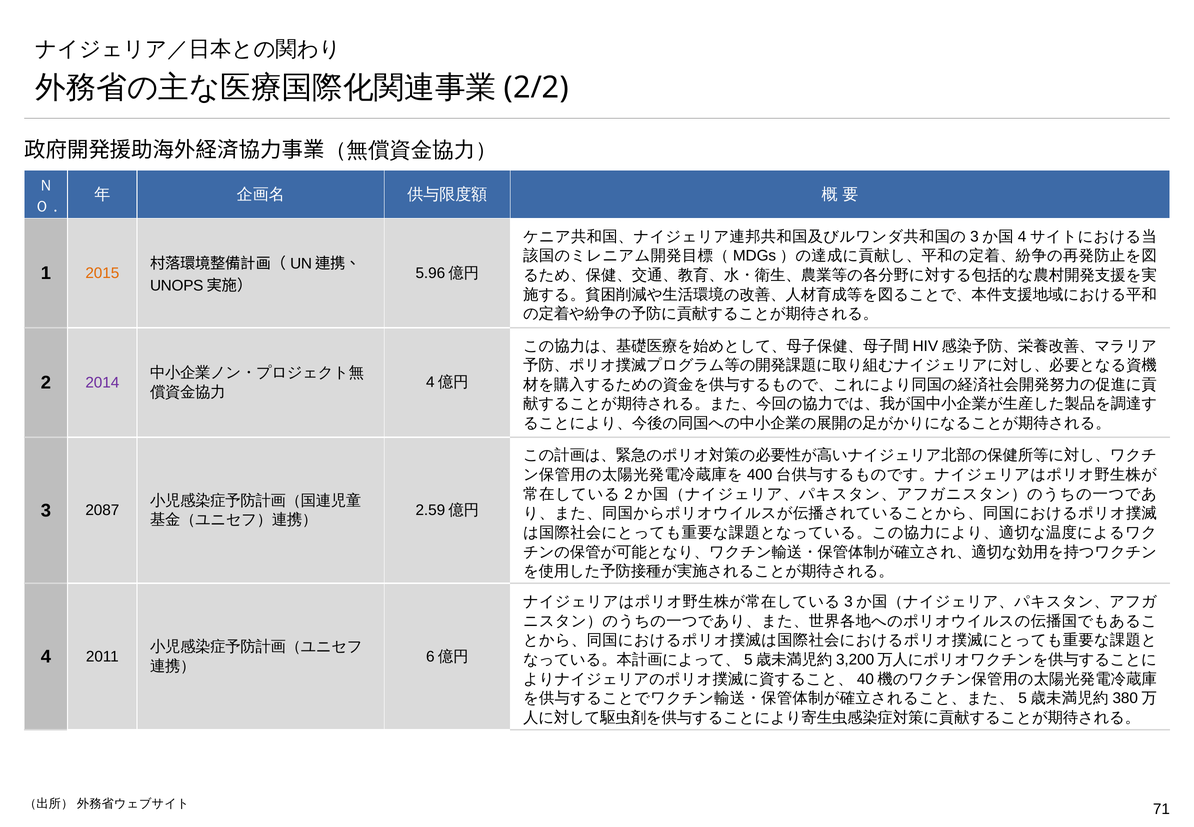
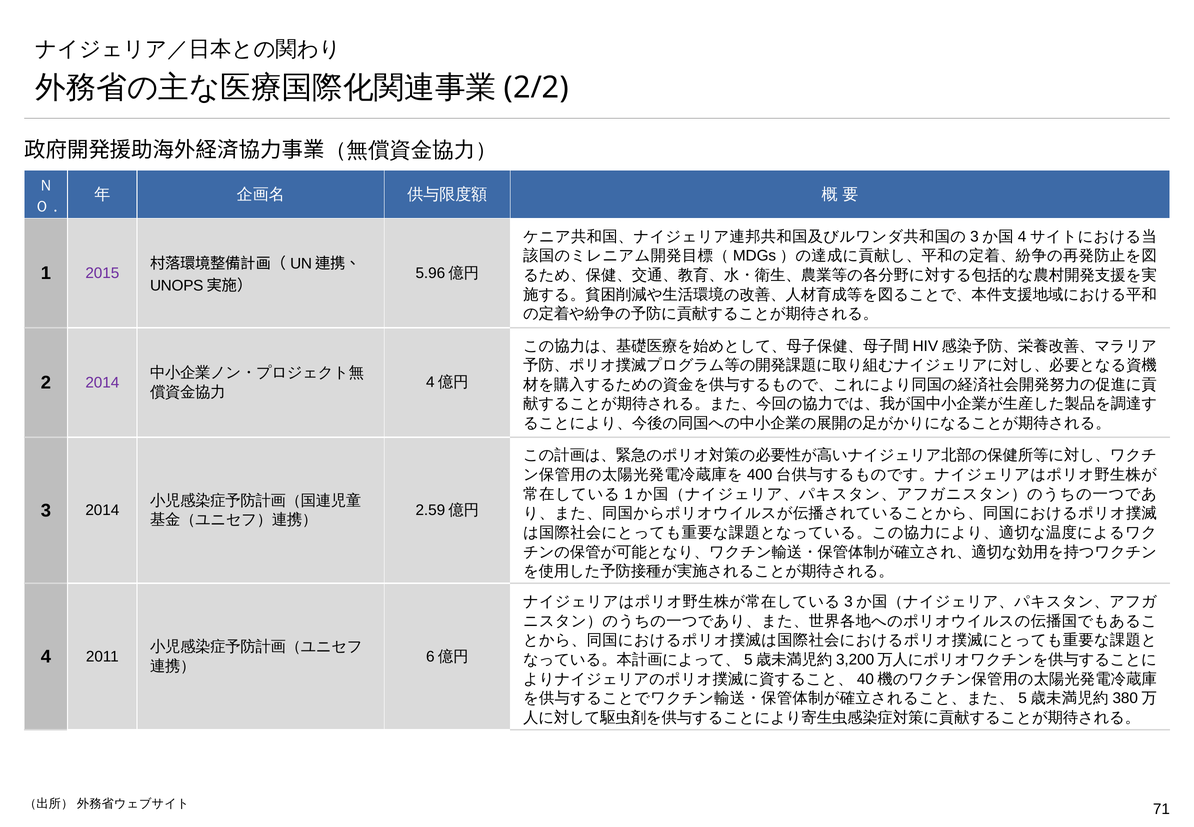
2015 colour: orange -> purple (102, 273)
2: 2 -> 1 (629, 494)
3 2087: 2087 -> 2014 (102, 510)
